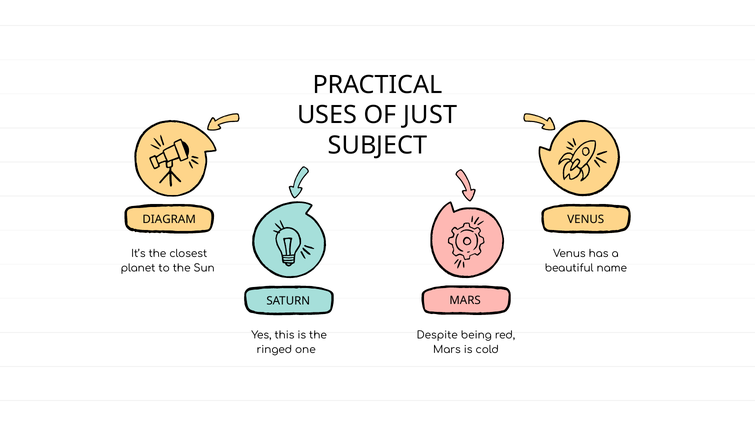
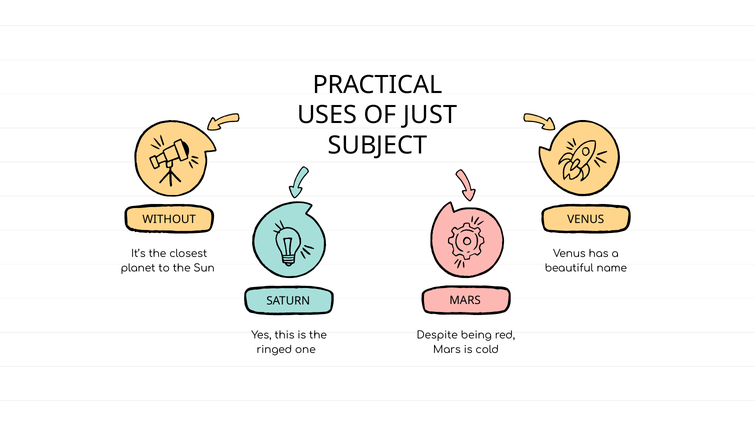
DIAGRAM: DIAGRAM -> WITHOUT (169, 219)
